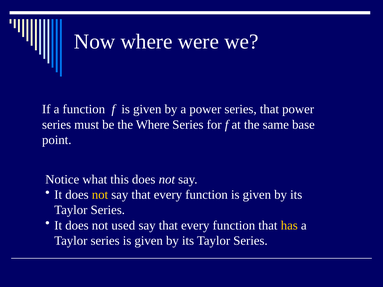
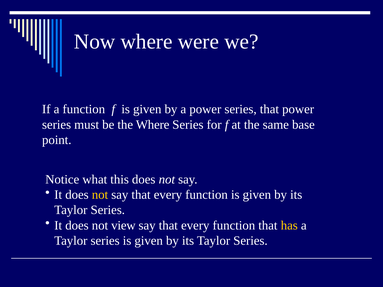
used: used -> view (123, 226)
